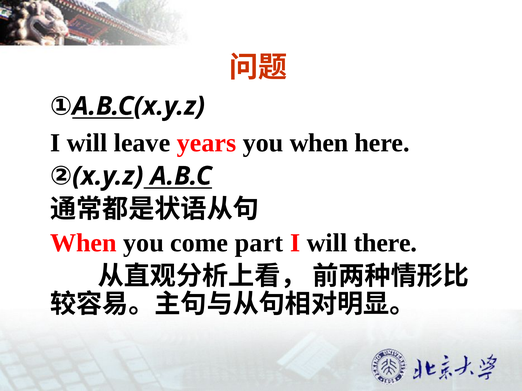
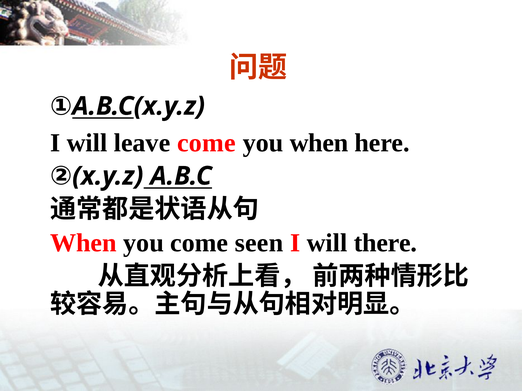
leave years: years -> come (206, 143)
part: part -> seen (259, 243)
